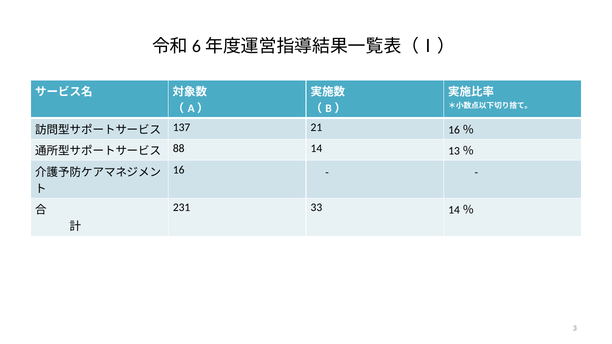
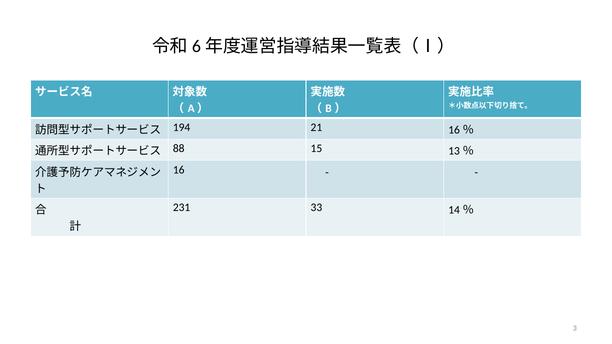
137: 137 -> 194 (182, 128)
14: 14 -> 15 (316, 149)
